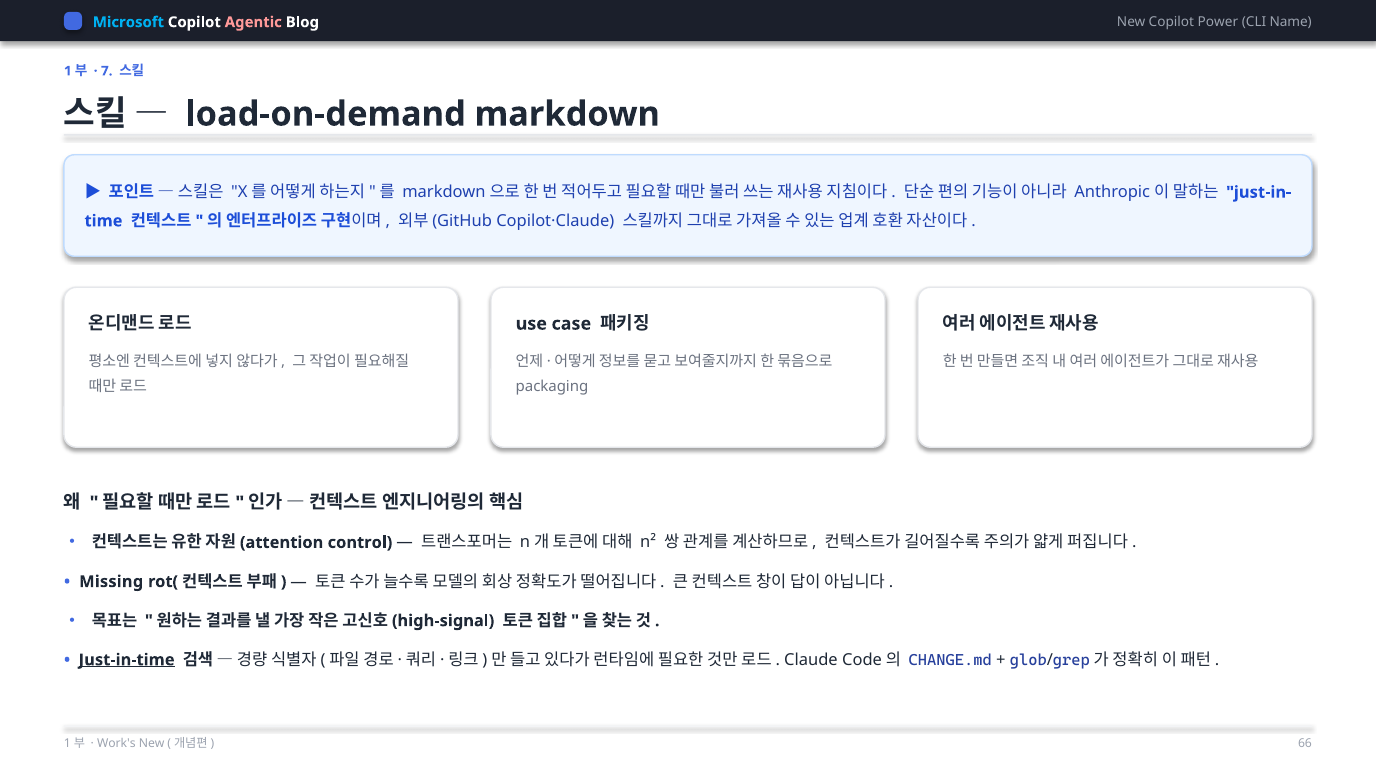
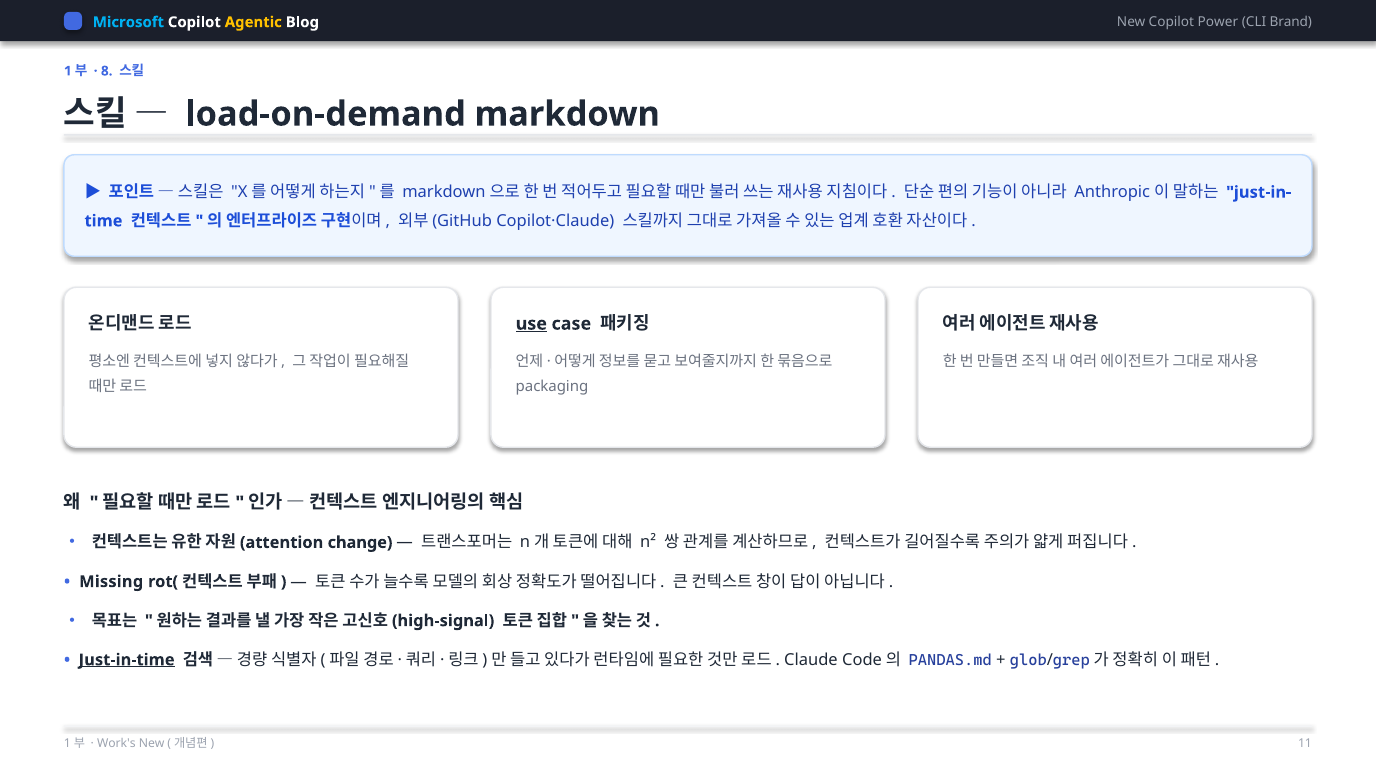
Agentic colour: pink -> yellow (253, 22)
Name: Name -> Brand (1291, 22)
7: 7 -> 8 (107, 71)
use underline: none -> present (531, 324)
control: control -> change (360, 543)
CHANGE.md: CHANGE.md -> PANDAS.md (950, 660)
66: 66 -> 11 (1305, 744)
